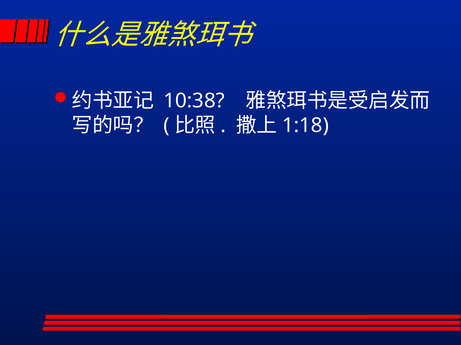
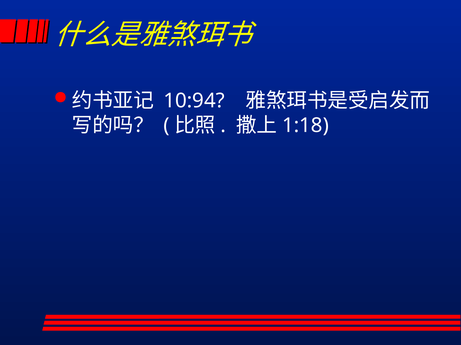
10:38: 10:38 -> 10:94 (194, 101)
